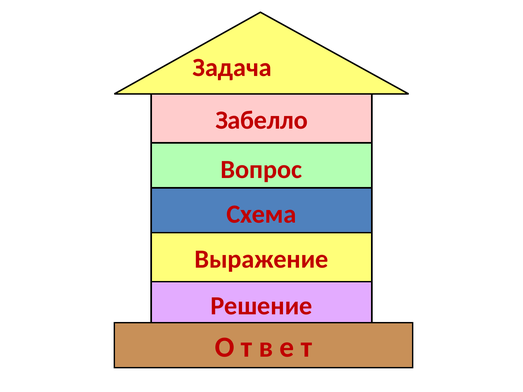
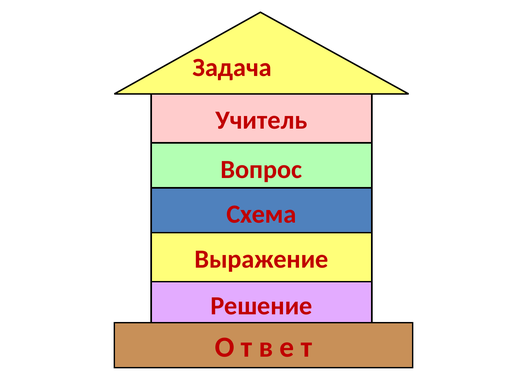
Забелло: Забелло -> Учитель (261, 120)
